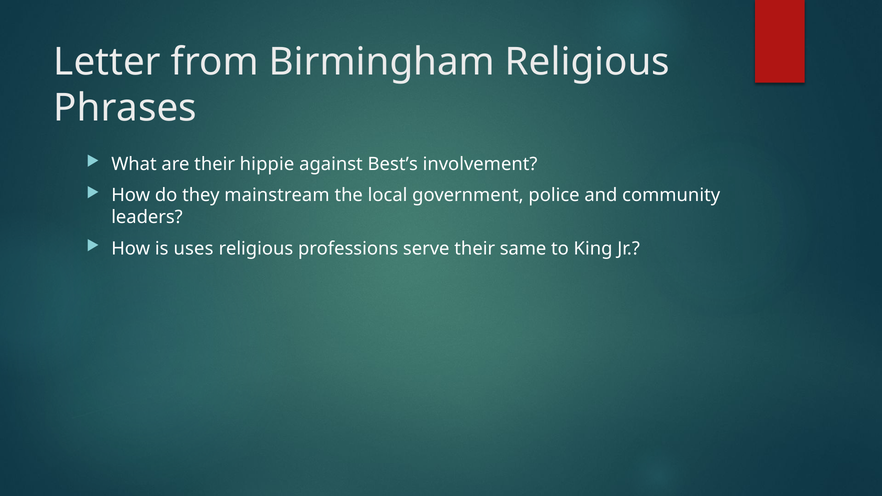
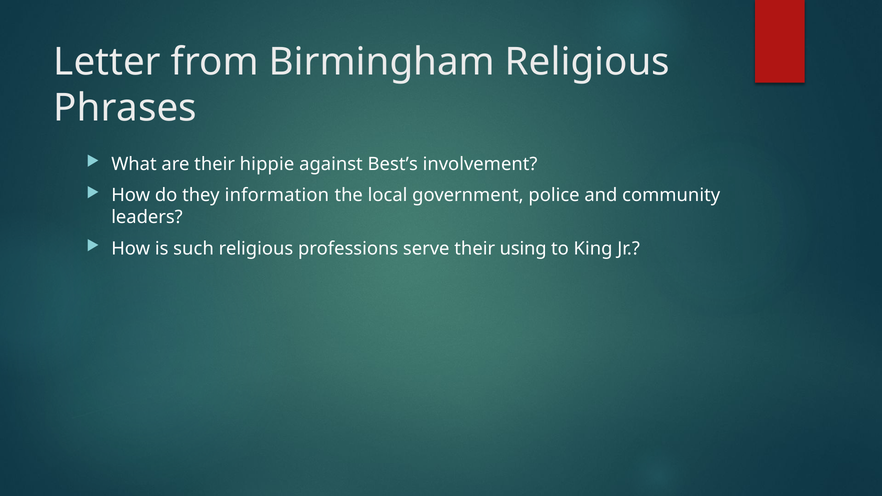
mainstream: mainstream -> information (277, 195)
uses: uses -> such (194, 249)
same: same -> using (523, 249)
